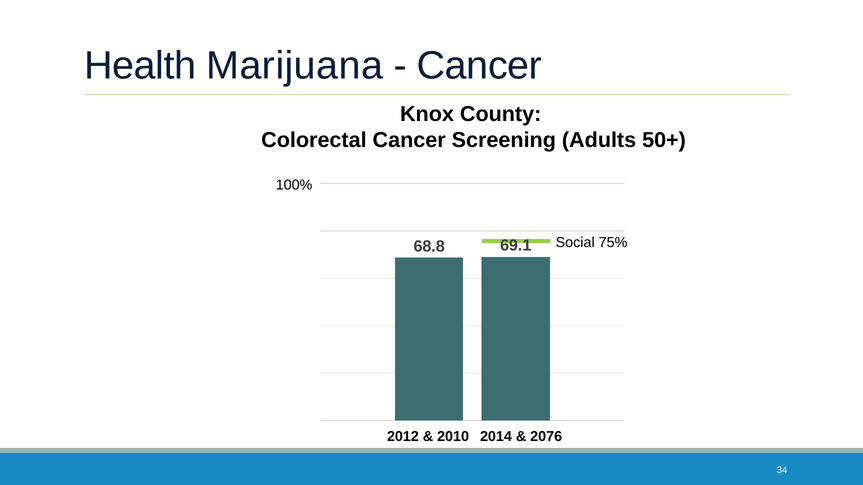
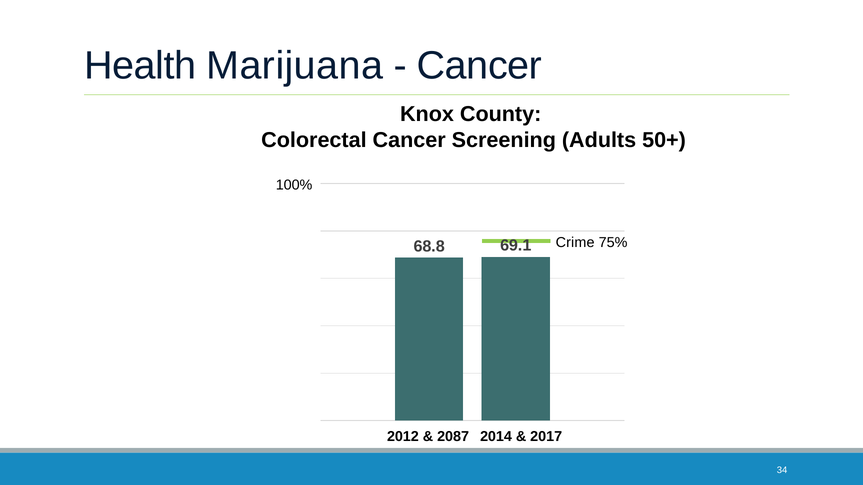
Social: Social -> Crime (575, 243)
2010: 2010 -> 2087 (453, 437)
2076: 2076 -> 2017 (546, 437)
